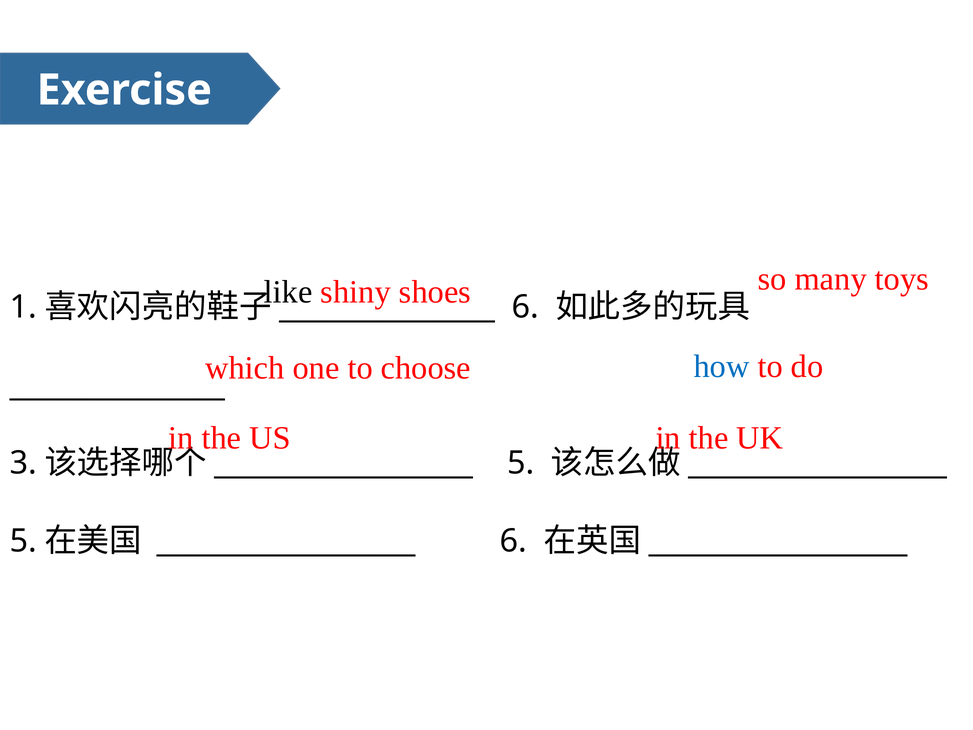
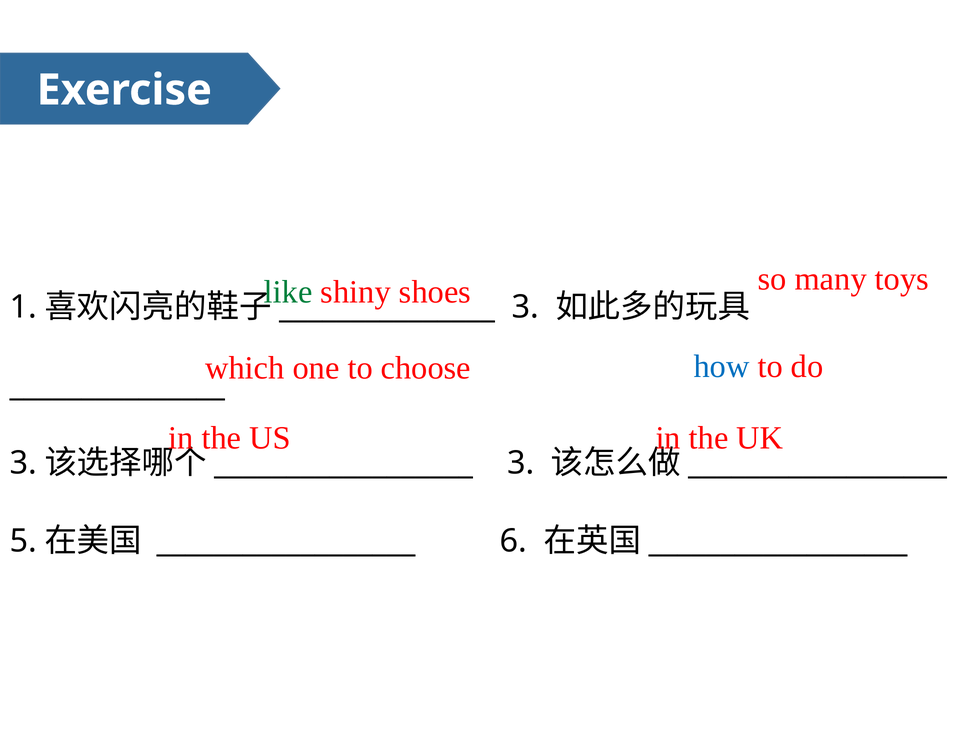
like colour: black -> green (288, 292)
6: 6 -> 3 (526, 307)
5: 5 -> 3 (521, 463)
